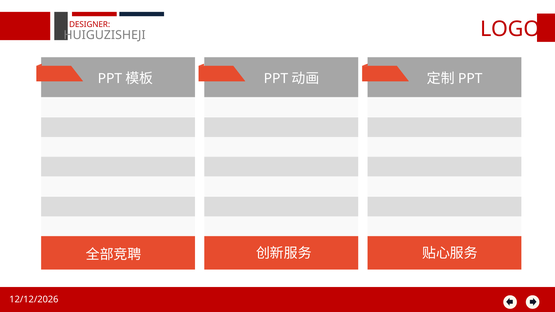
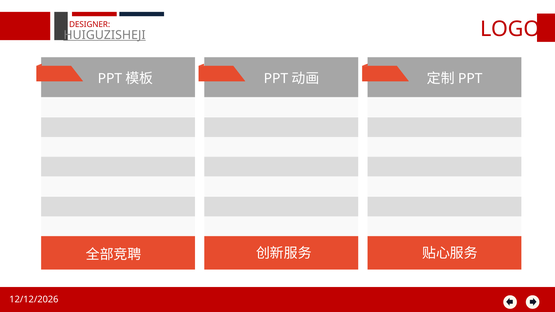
HUIGUZISHEJI underline: none -> present (105, 35)
